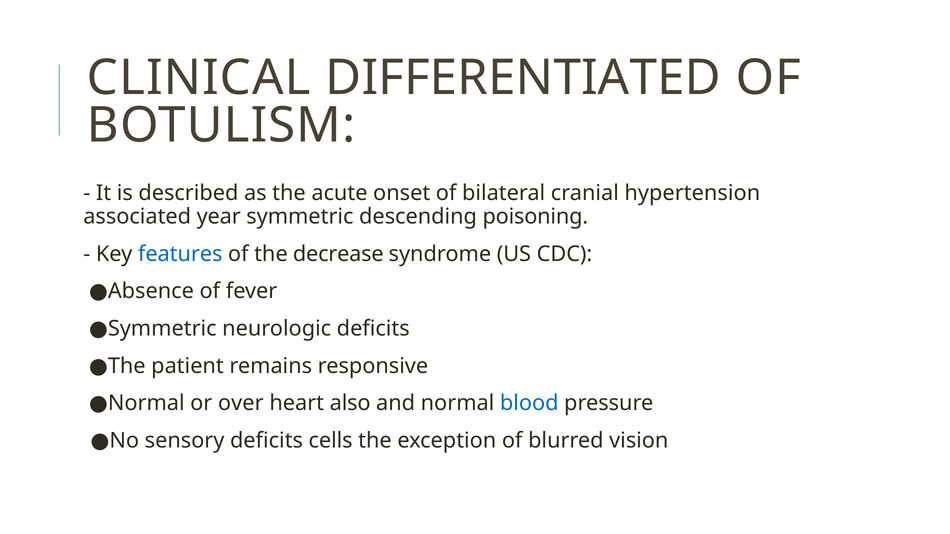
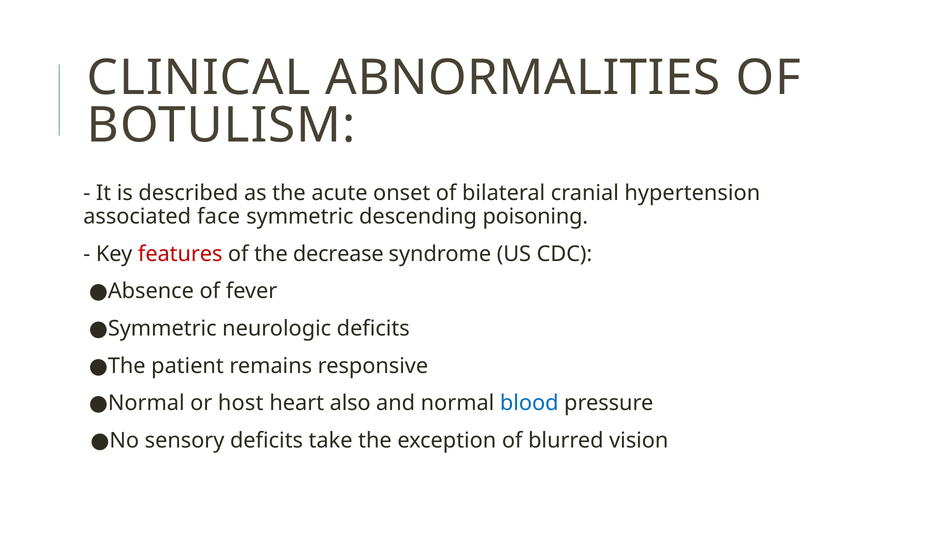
DIFFERENTIATED: DIFFERENTIATED -> ABNORMALITIES (523, 78)
year: year -> face (219, 217)
features colour: blue -> red (180, 254)
over: over -> host (241, 403)
cells: cells -> take (331, 441)
